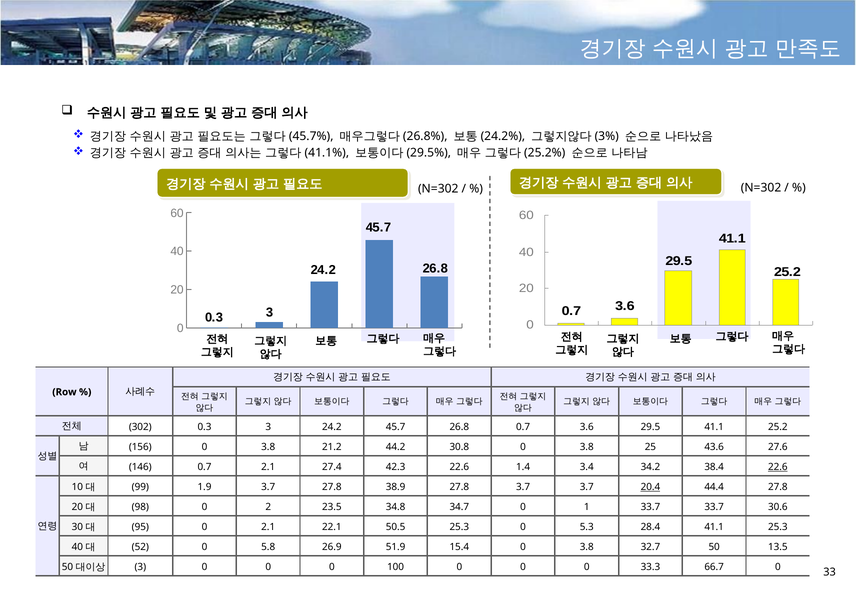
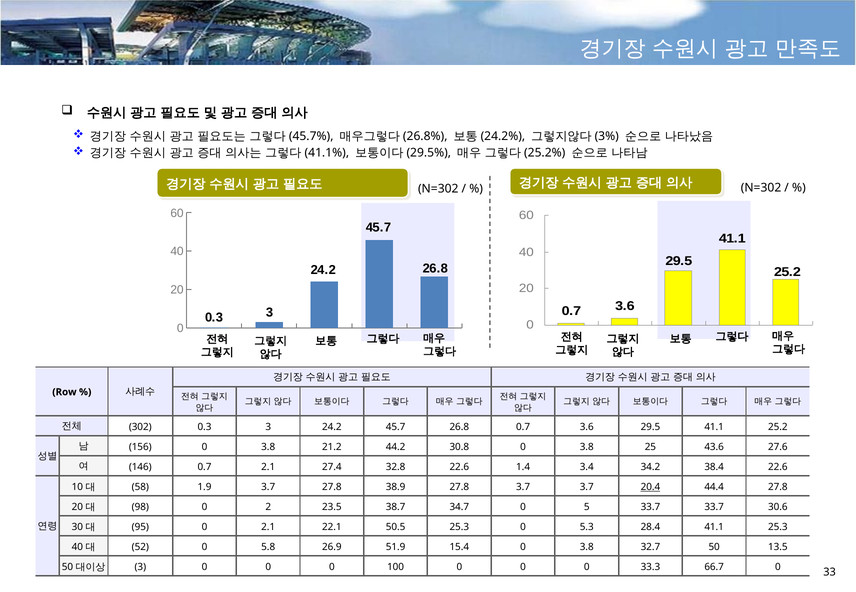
42.3: 42.3 -> 32.8 (396, 468)
22.6 underline: present -> none (778, 468)
99: 99 -> 58 (140, 488)
34.8: 34.8 -> 38.7 (396, 508)
1: 1 -> 5 (587, 508)
